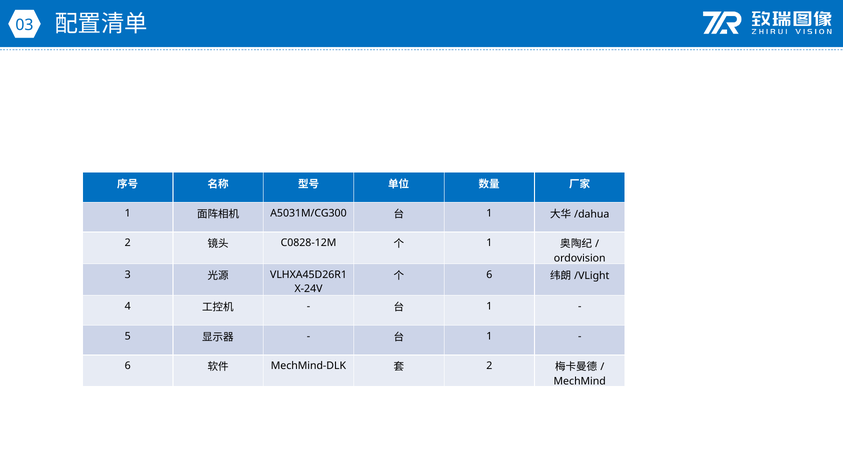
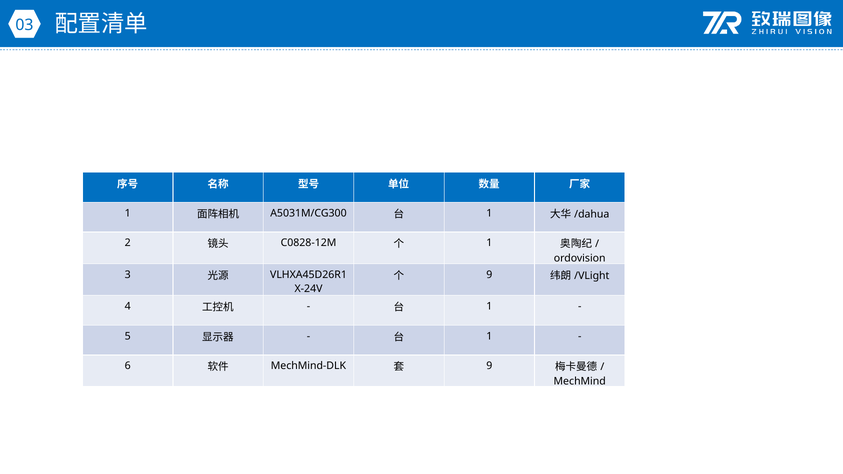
6: 6 -> 9 (489, 275)
2: 2 -> 9 (489, 366)
